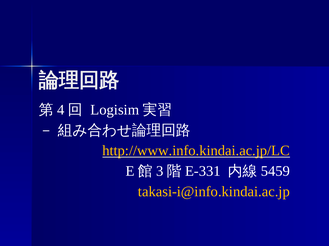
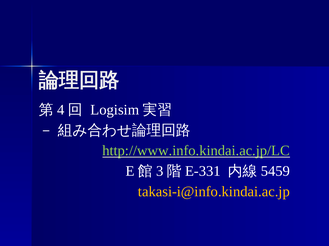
http://www.info.kindai.ac.jp/LC colour: yellow -> light green (196, 151)
